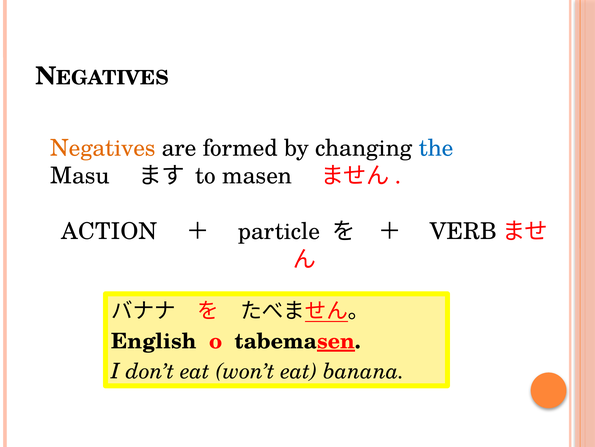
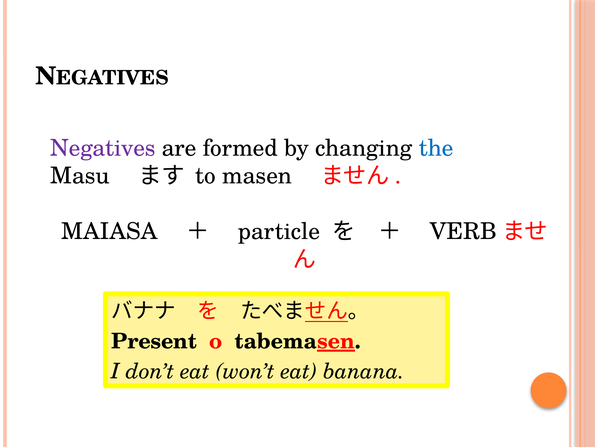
Negatives colour: orange -> purple (103, 148)
ACTION: ACTION -> MAIASA (109, 231)
English: English -> Present (154, 341)
